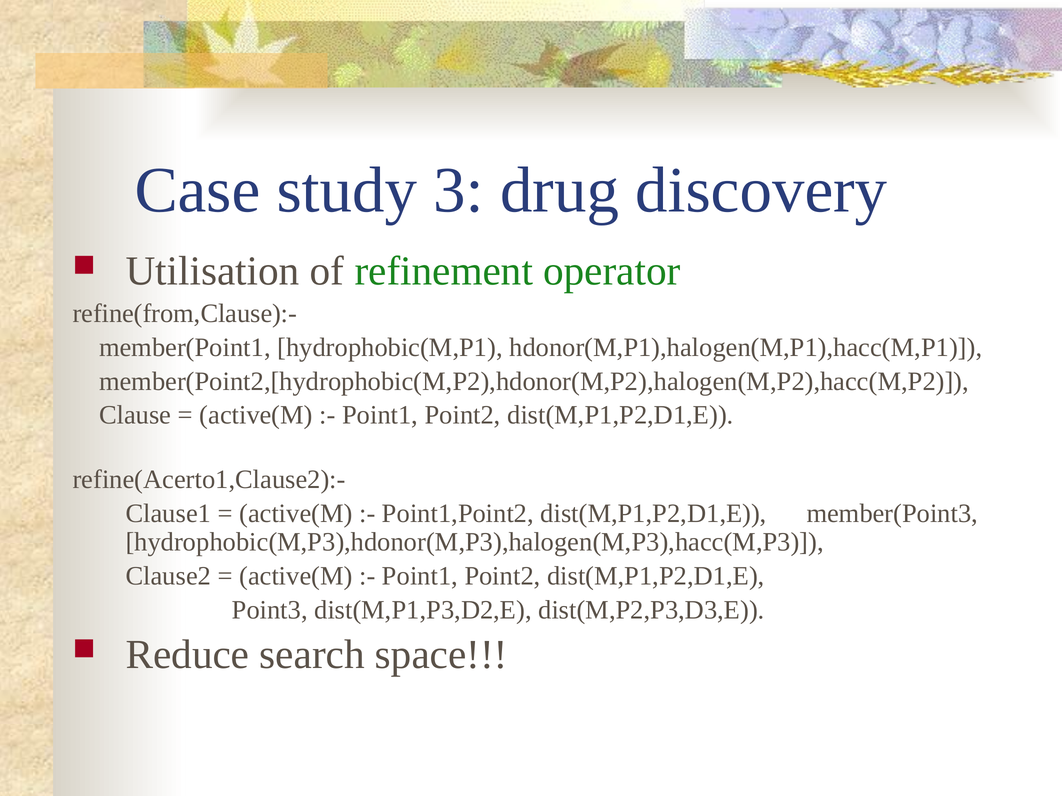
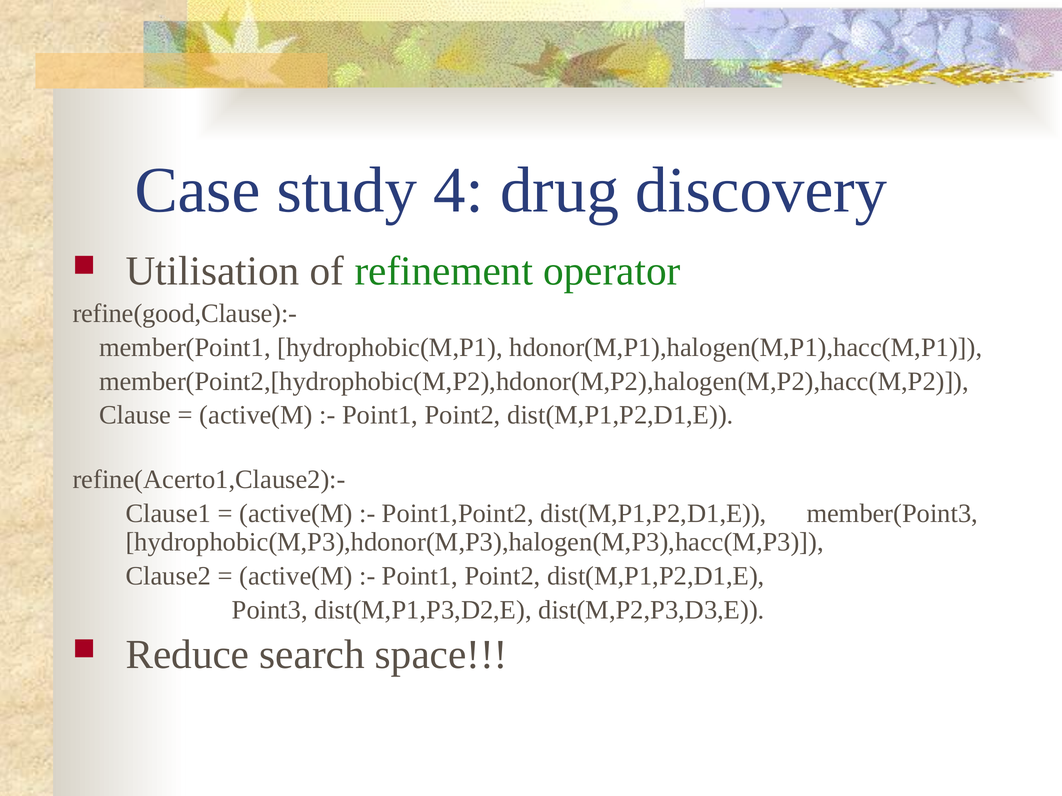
3: 3 -> 4 (459, 190)
refine(from,Clause):-: refine(from,Clause):- -> refine(good,Clause):- (185, 314)
